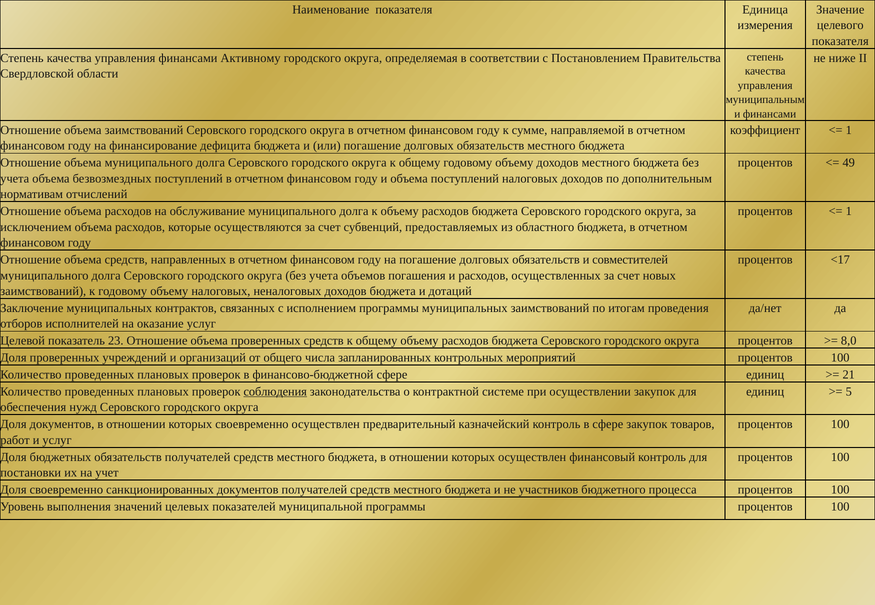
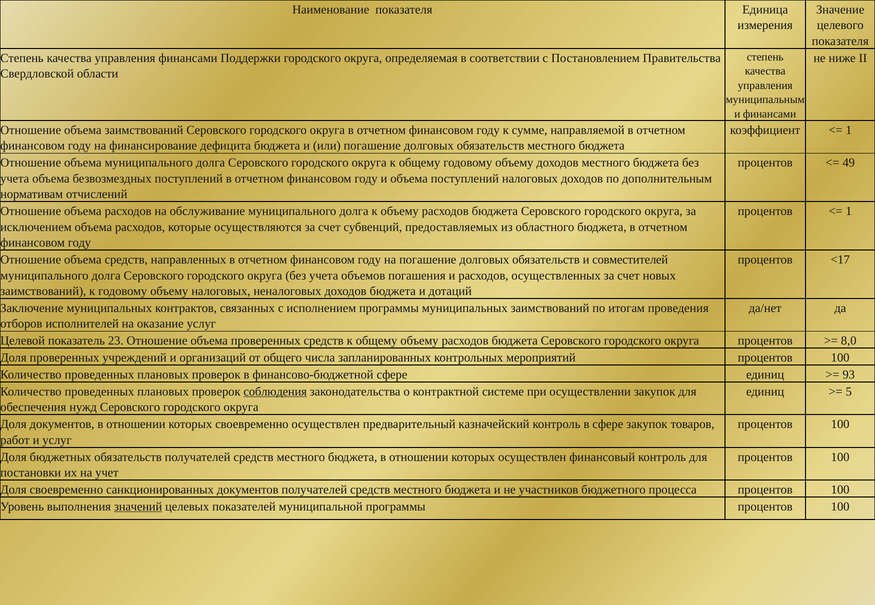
Активному: Активному -> Поддержки (251, 58)
21: 21 -> 93 (849, 375)
значений underline: none -> present (138, 507)
